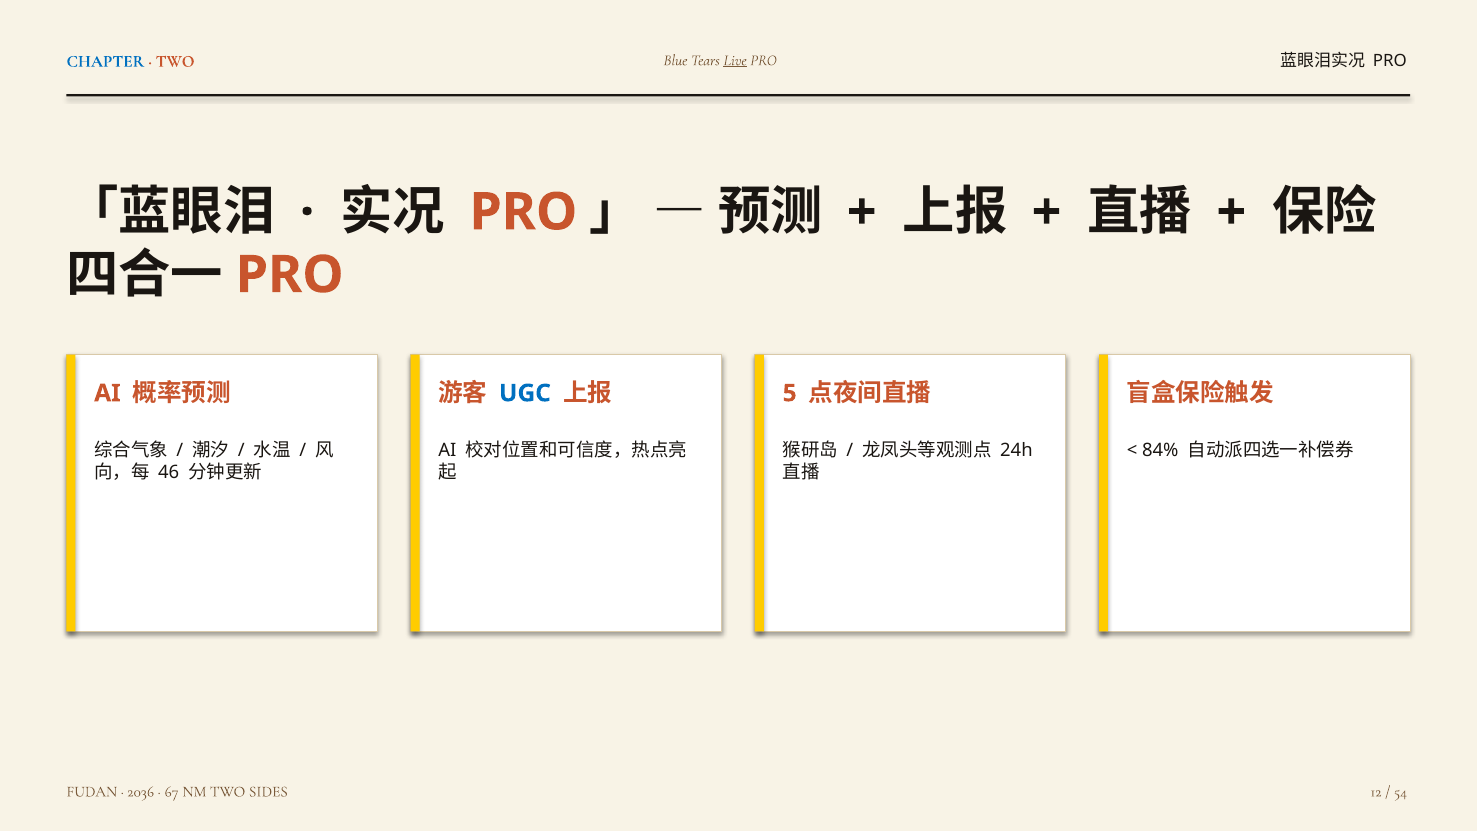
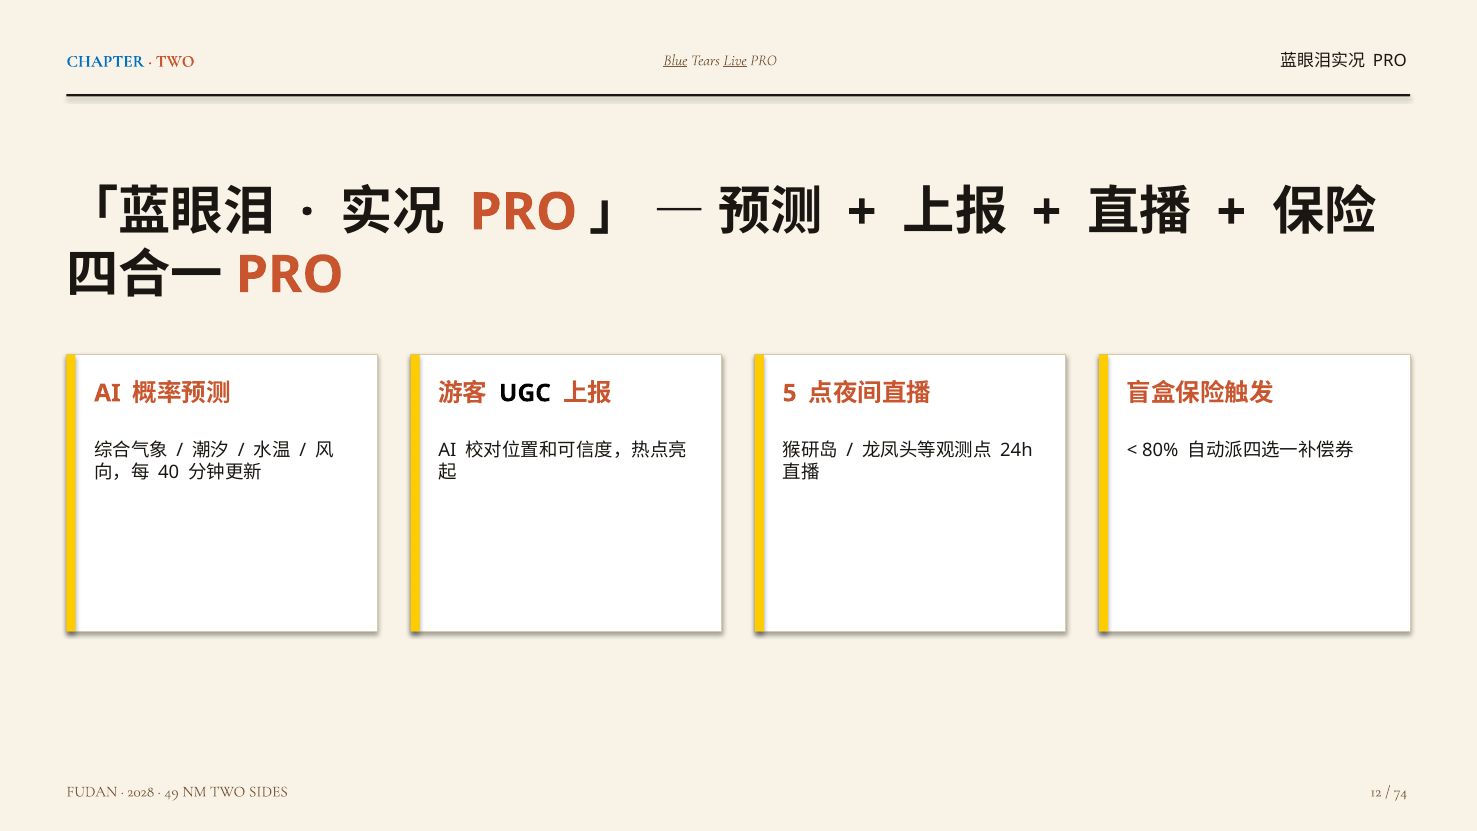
Blue underline: none -> present (675, 60)
UGC colour: blue -> black (525, 393)
84%: 84% -> 80% (1160, 450)
46: 46 -> 40 (169, 472)
2036: 2036 -> 2028 (141, 791)
67: 67 -> 49 (171, 791)
54: 54 -> 74 (1401, 791)
